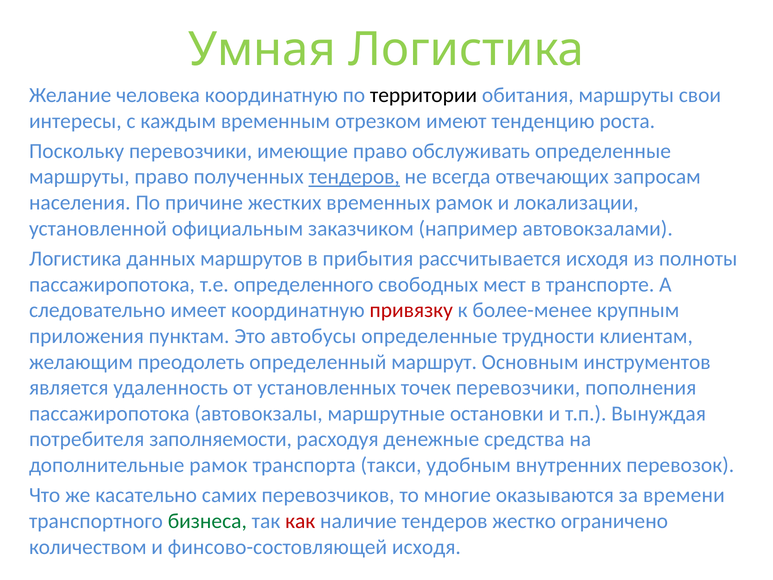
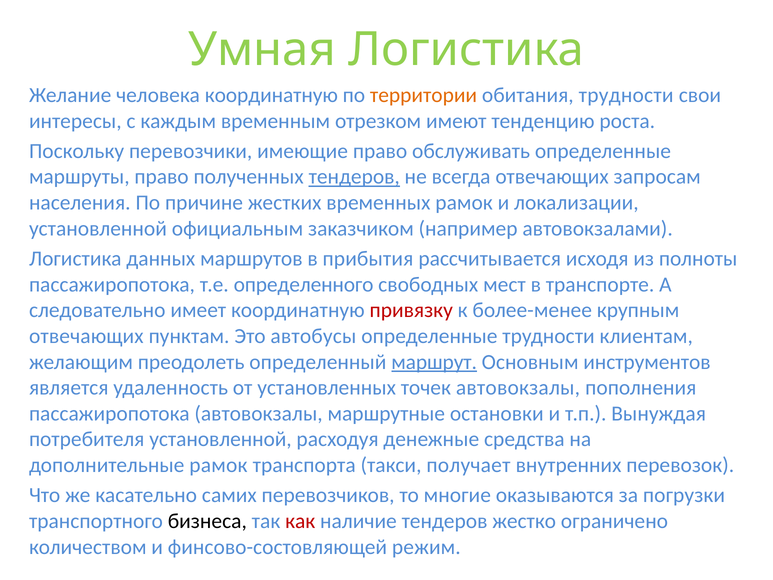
территории colour: black -> orange (424, 95)
обитания маршруты: маршруты -> трудности (626, 95)
приложения: приложения -> отвечающих (86, 336)
маршрут underline: none -> present (434, 362)
точек перевозчики: перевозчики -> автовокзалы (518, 388)
потребителя заполняемости: заполняемости -> установленной (221, 439)
удобным: удобным -> получает (468, 465)
времени: времени -> погрузки (684, 495)
бизнеса colour: green -> black (207, 521)
финсово-состовляющей исходя: исходя -> режим (426, 547)
